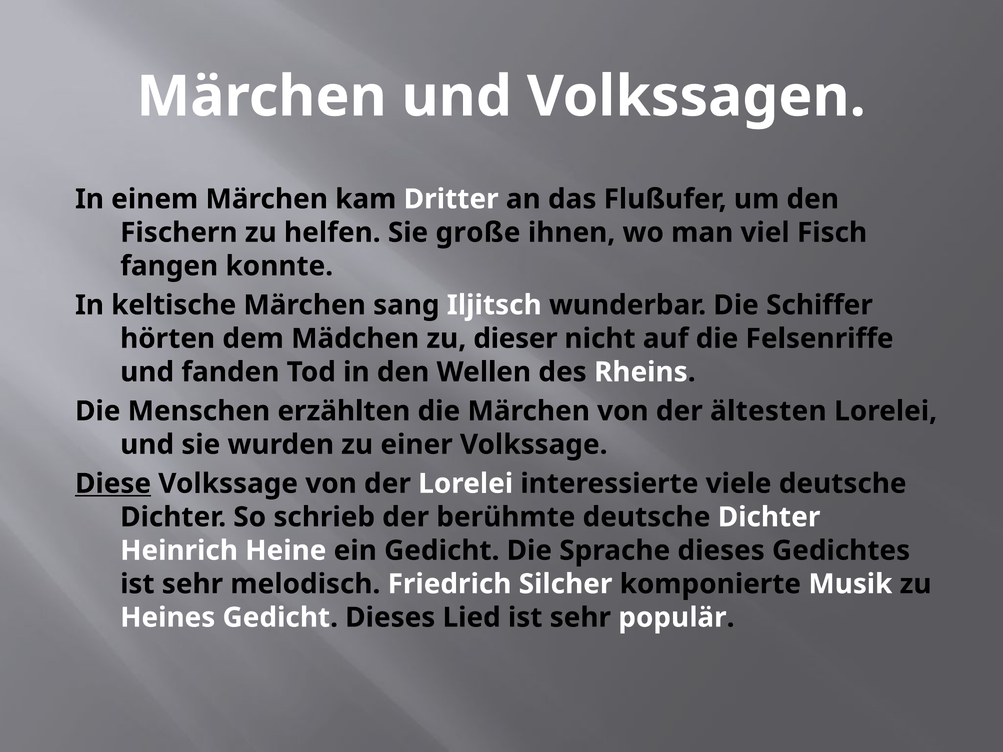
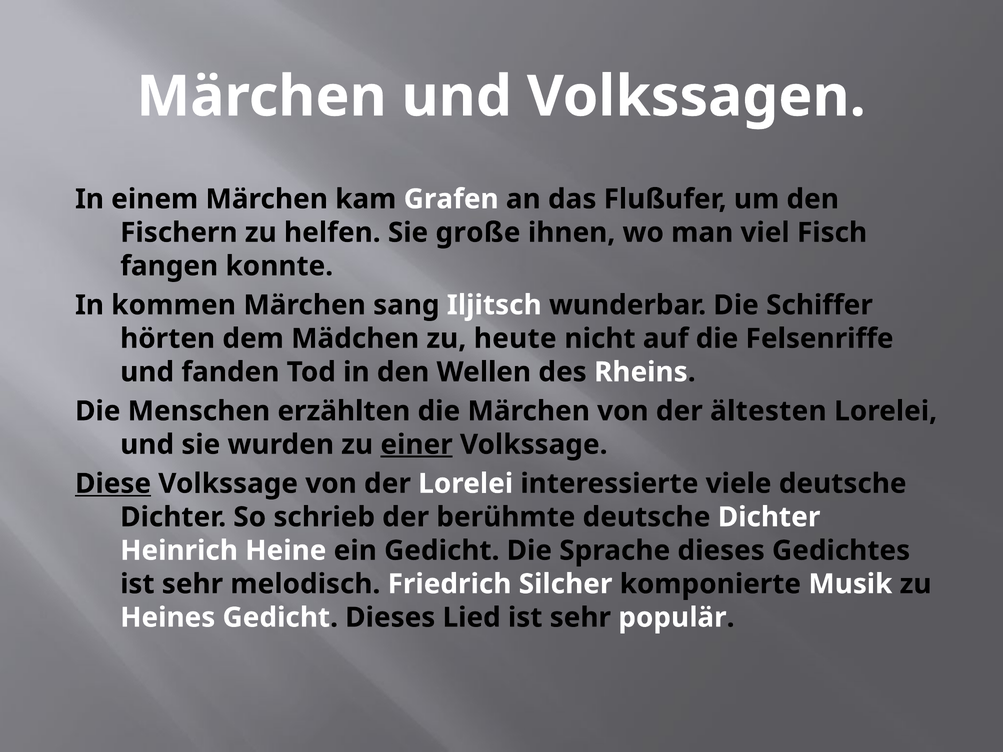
Dritter: Dritter -> Grafen (451, 199)
keltische: keltische -> kommen (174, 305)
dieser: dieser -> heute (515, 339)
einer underline: none -> present (417, 445)
